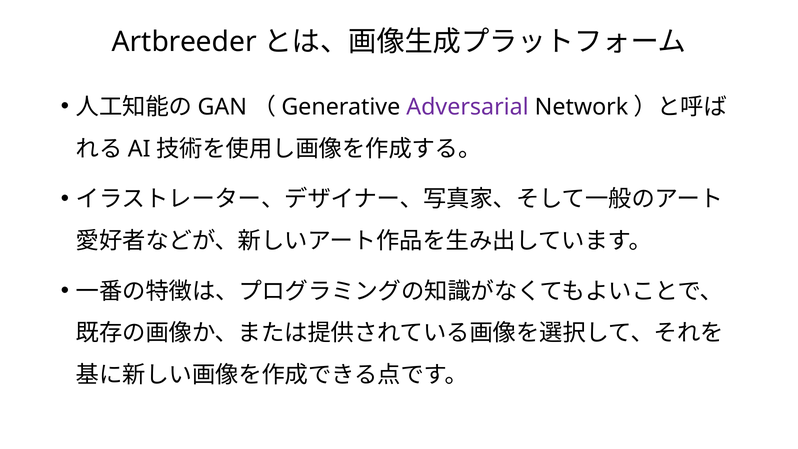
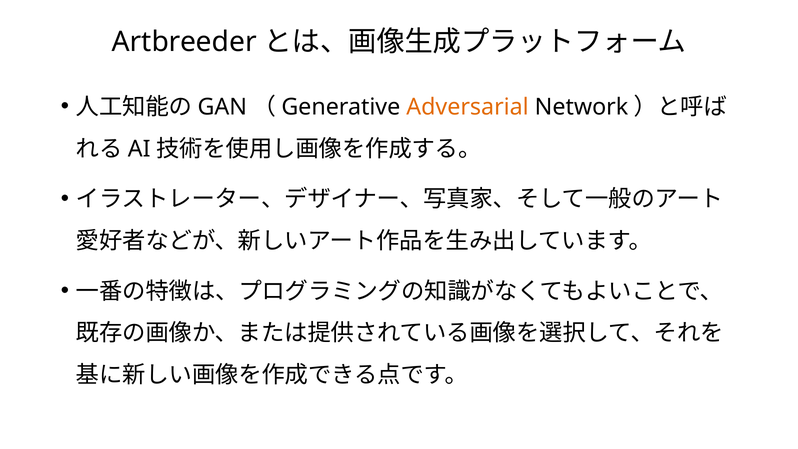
Adversarial colour: purple -> orange (468, 107)
